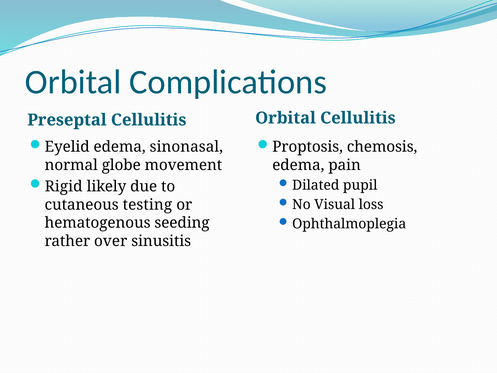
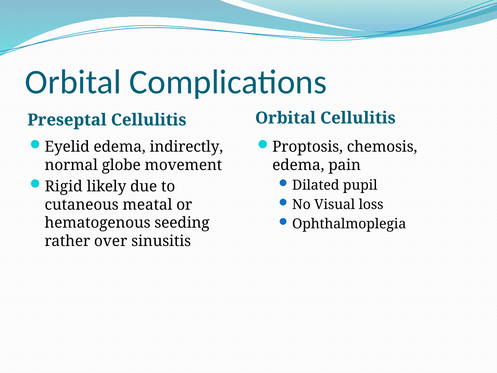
sinonasal: sinonasal -> indirectly (186, 147)
testing: testing -> meatal (147, 205)
